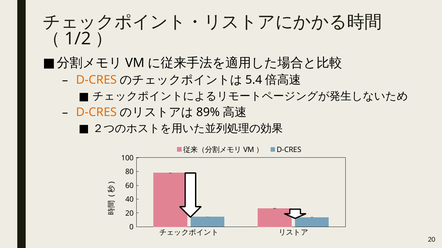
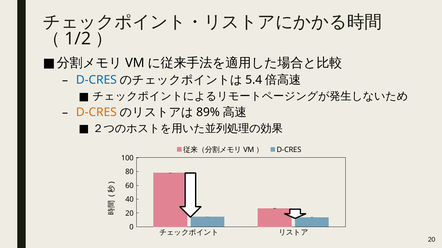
D-CRES colour: orange -> blue (96, 80)
